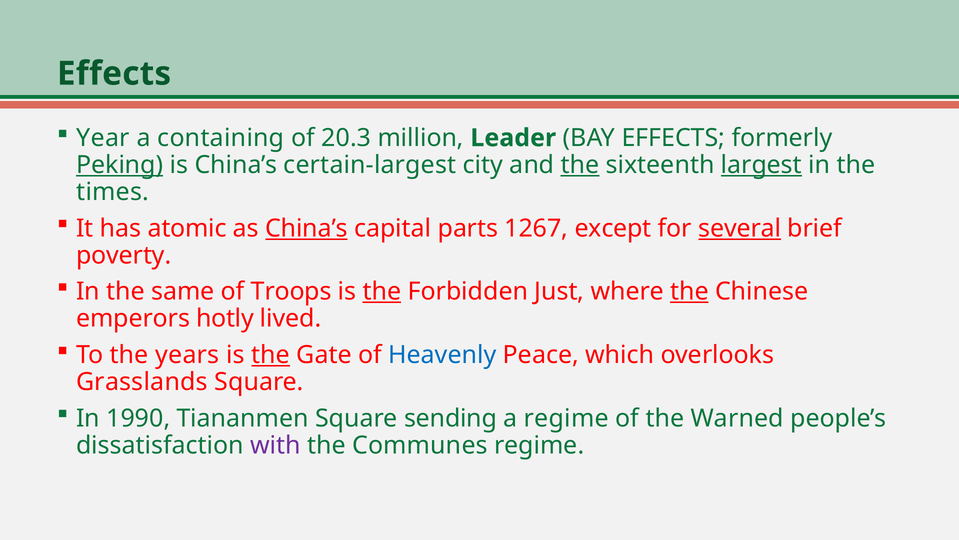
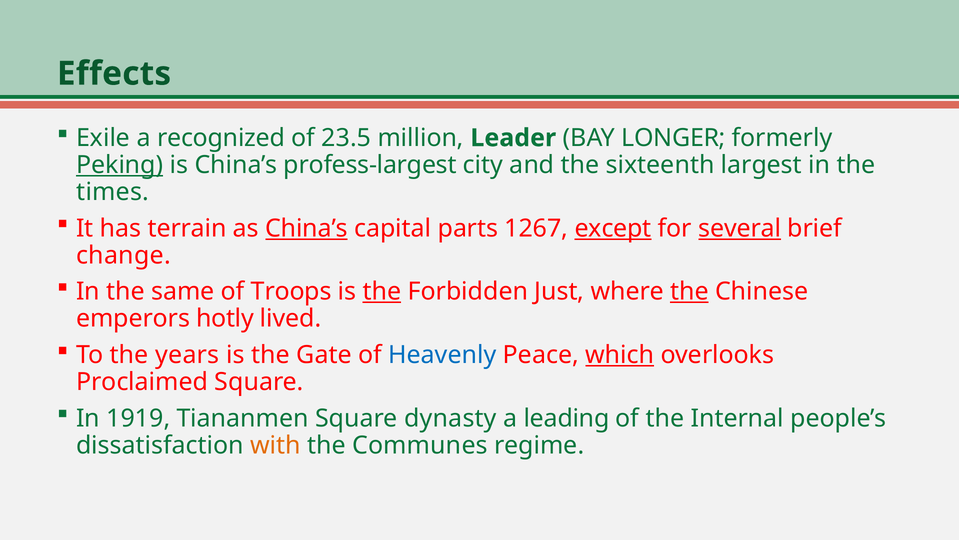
Year: Year -> Exile (103, 138)
containing: containing -> recognized (221, 138)
20.3: 20.3 -> 23.5 (346, 138)
BAY EFFECTS: EFFECTS -> LONGER (673, 138)
certain-largest: certain-largest -> profess-largest (370, 165)
the underline: present -> none (580, 165)
largest underline: present -> none (761, 165)
atomic: atomic -> terrain (187, 228)
except underline: none -> present (613, 228)
poverty: poverty -> change (124, 255)
the underline: present -> none (271, 355)
which underline: none -> present (620, 355)
Grasslands: Grasslands -> Proclaimed (142, 382)
1990: 1990 -> 1919 (138, 418)
sending: sending -> dynasty (450, 418)
a regime: regime -> leading (567, 418)
Warned: Warned -> Internal (737, 418)
with colour: purple -> orange (275, 445)
